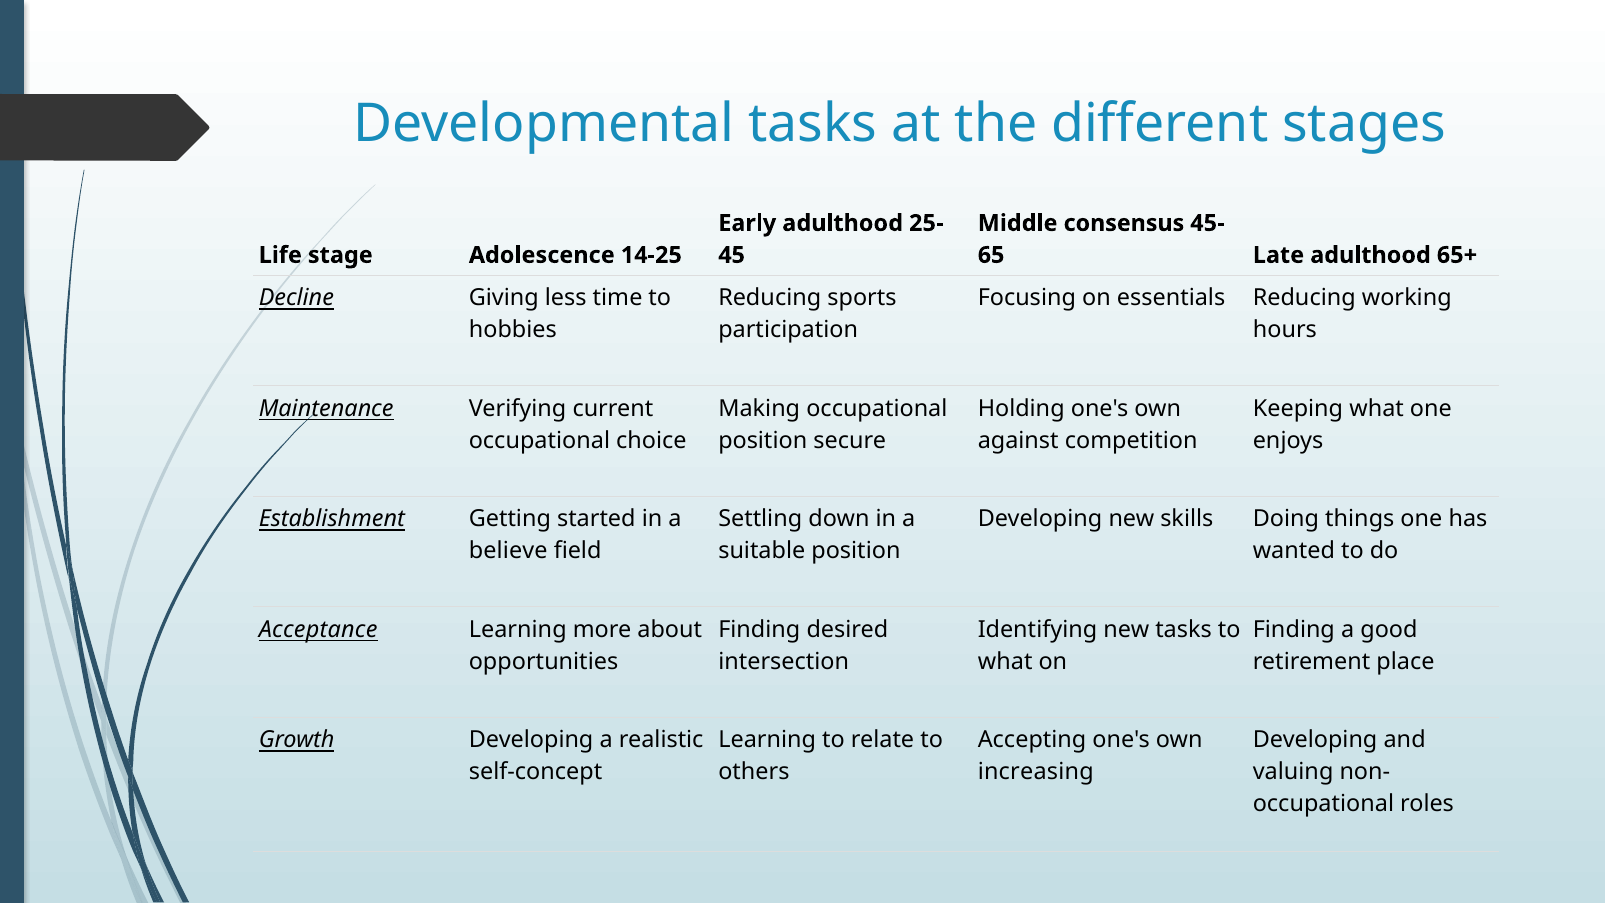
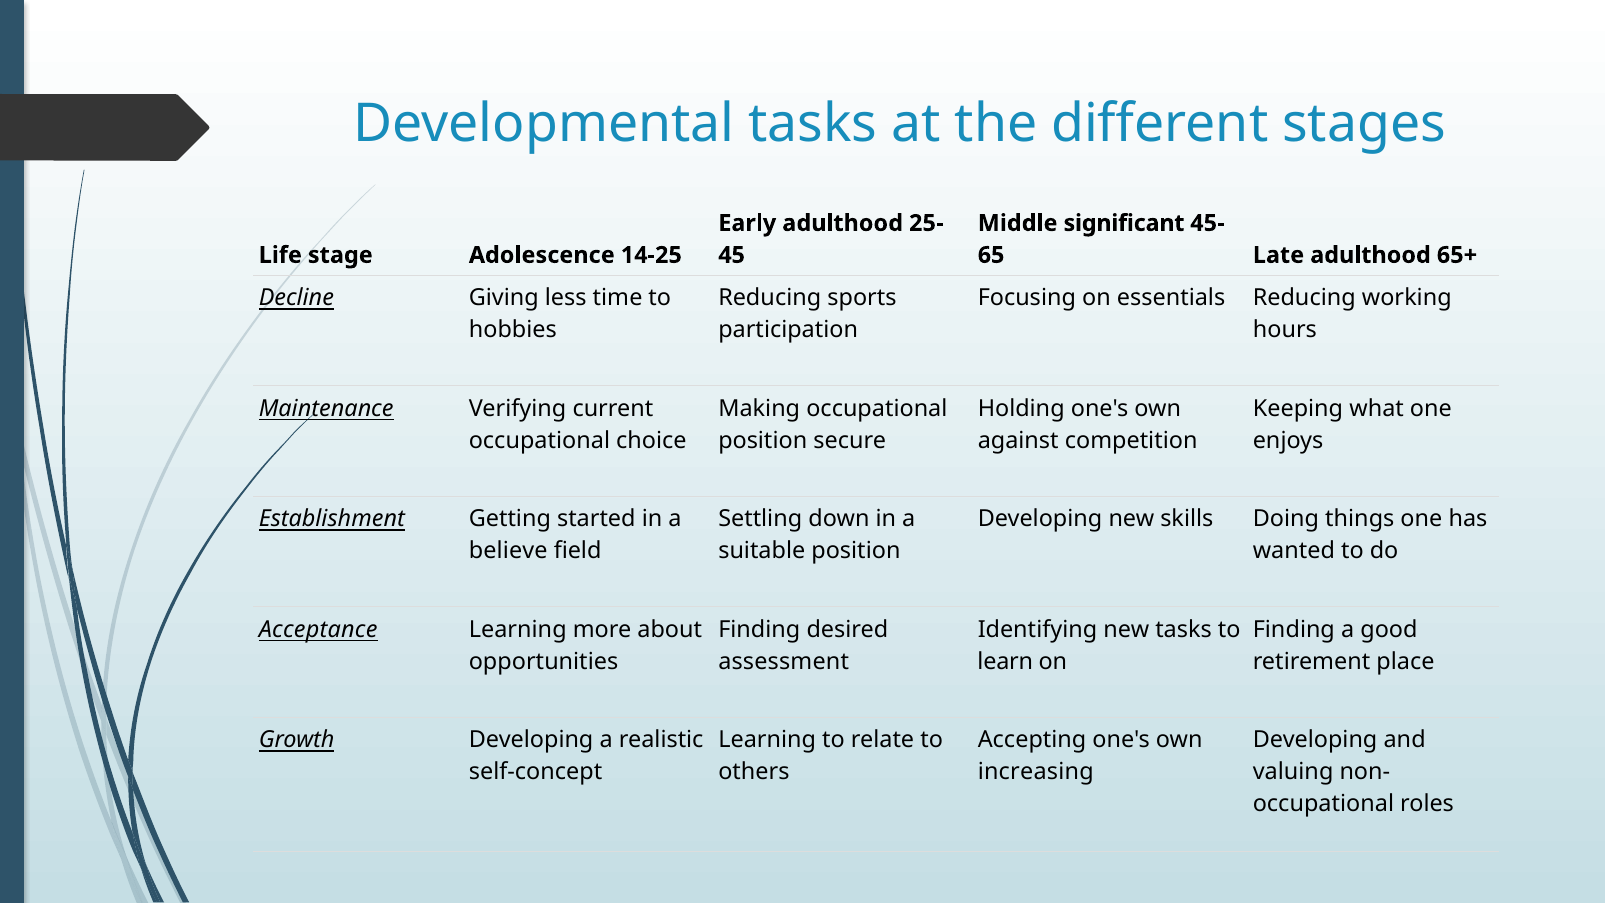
consensus: consensus -> significant (1124, 223)
intersection: intersection -> assessment (784, 661)
what: what -> learn (1005, 661)
